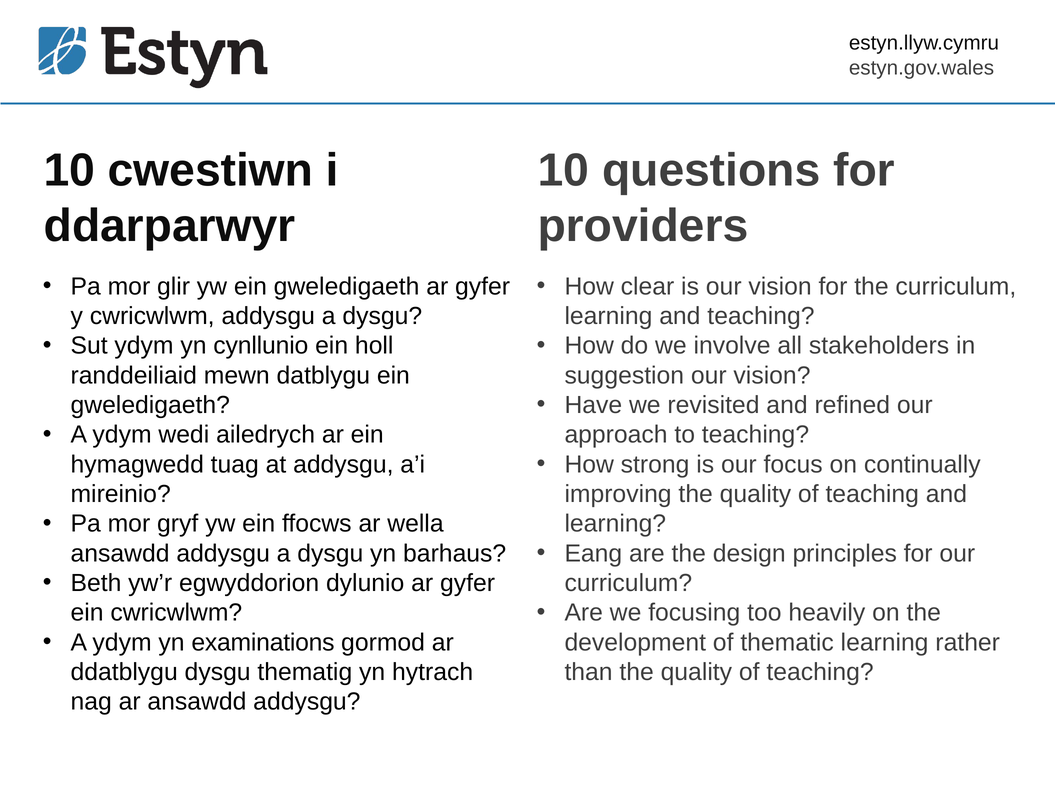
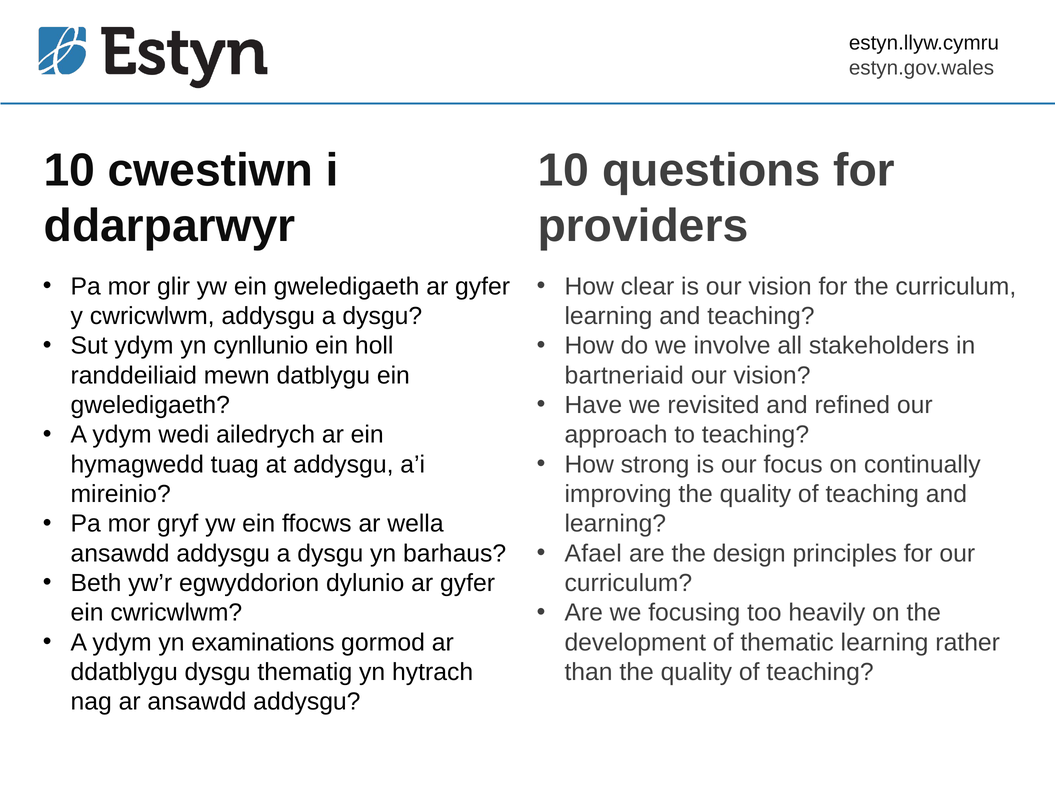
suggestion: suggestion -> bartneriaid (624, 376)
Eang: Eang -> Afael (593, 554)
